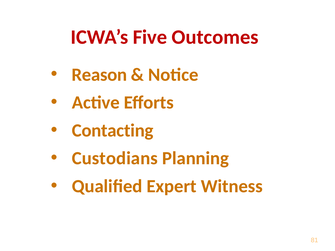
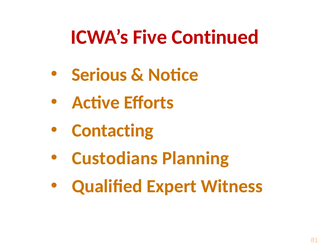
Outcomes: Outcomes -> Continued (215, 37)
Reason: Reason -> Serious (99, 75)
